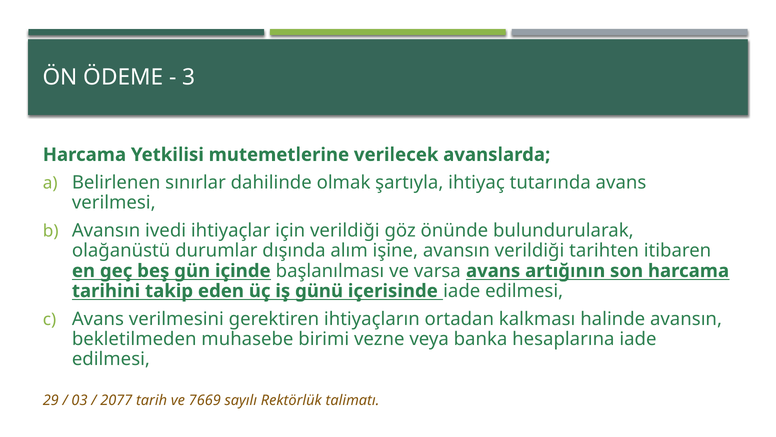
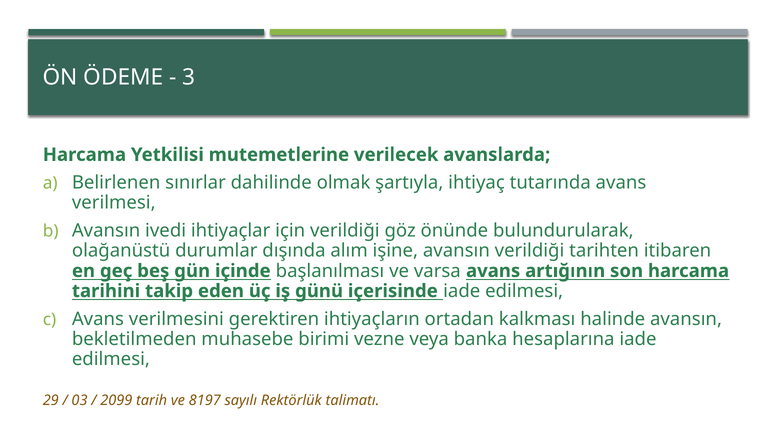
2077: 2077 -> 2099 (116, 400)
7669: 7669 -> 8197 (205, 400)
